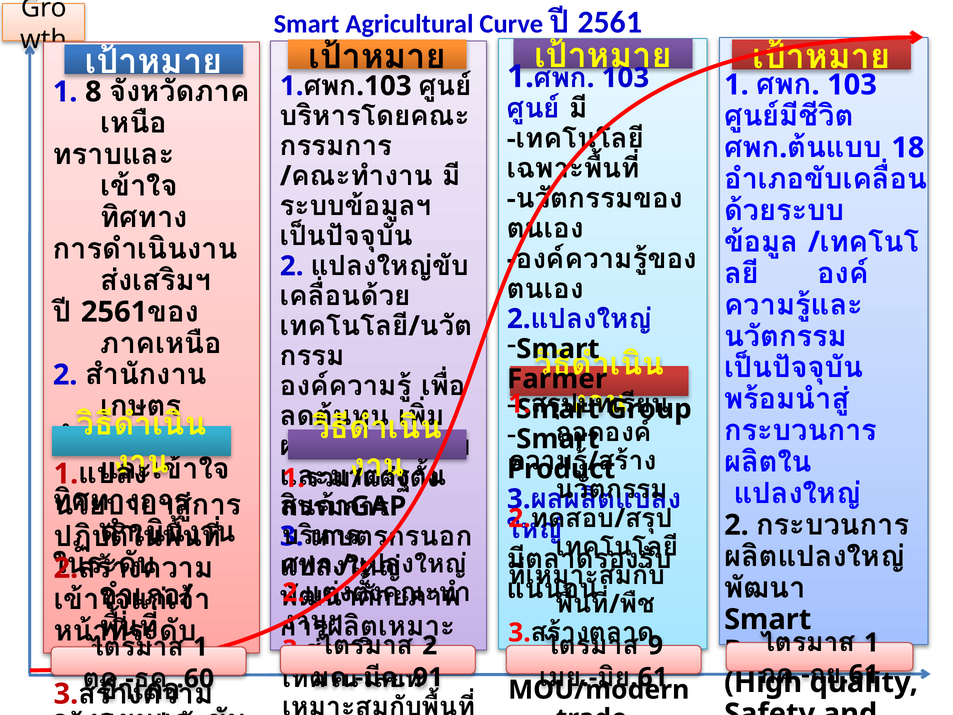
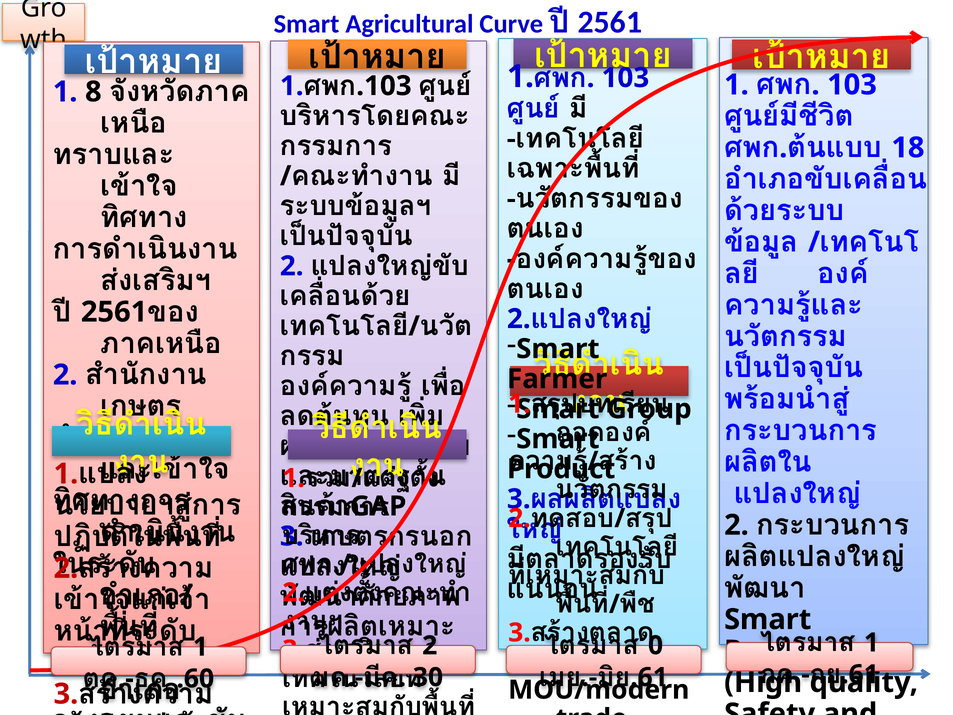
9: 9 -> 0 (656, 645)
91: 91 -> 30 (428, 677)
